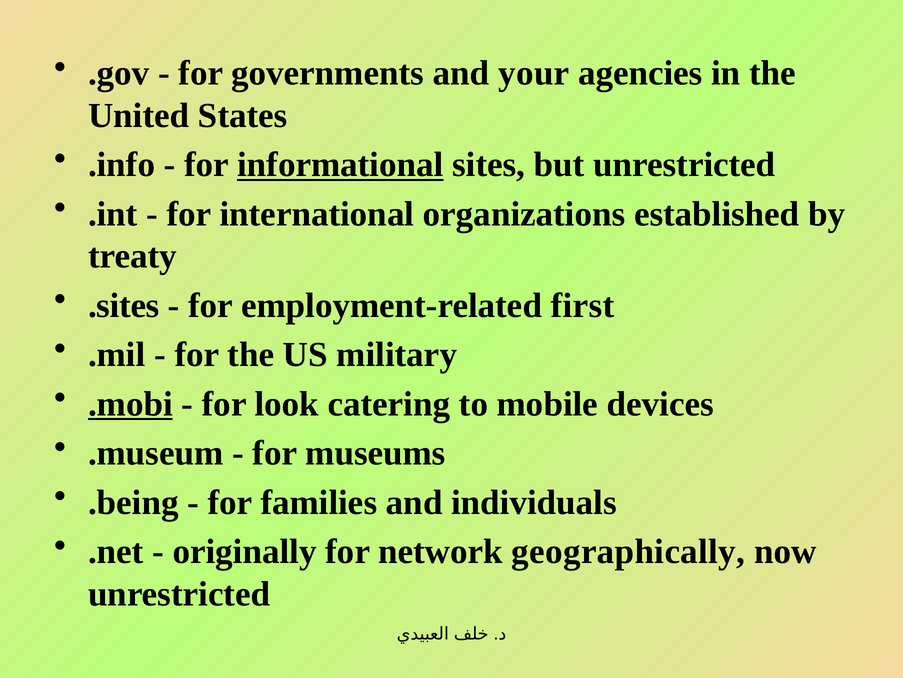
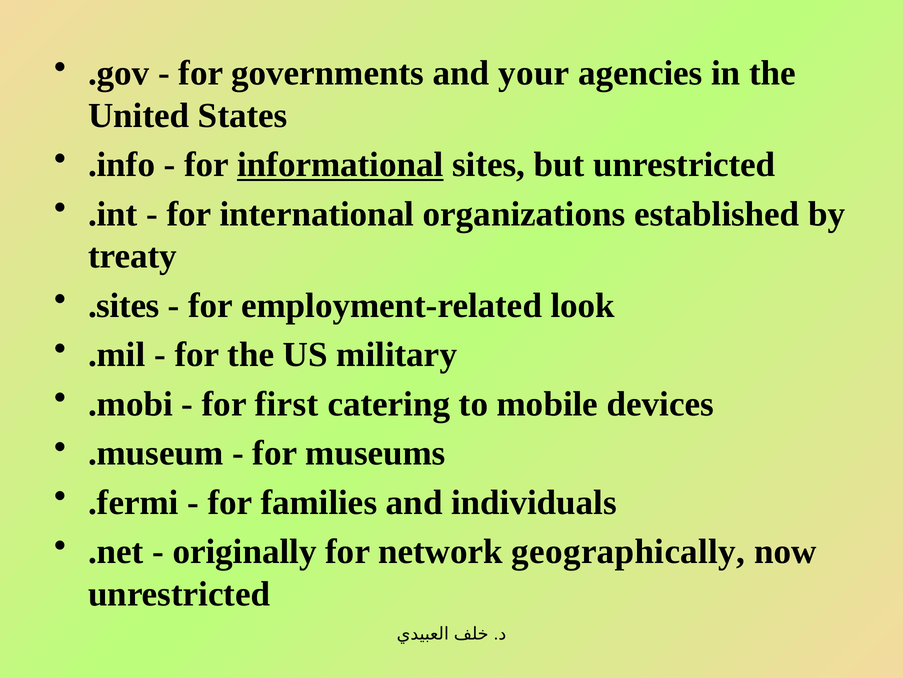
first: first -> look (583, 305)
.mobi underline: present -> none (130, 404)
look: look -> first (287, 404)
.being: .being -> .fermi (133, 502)
